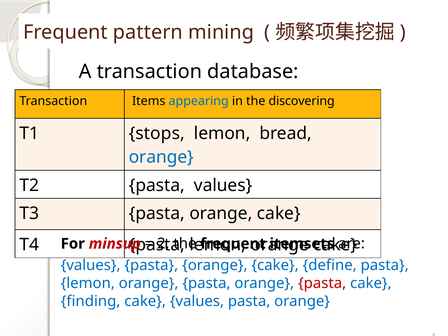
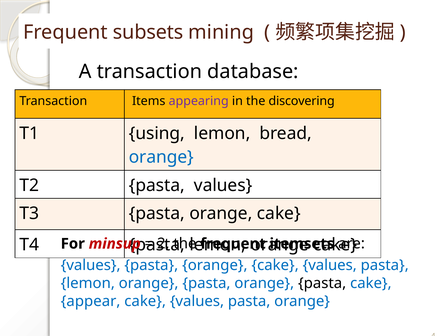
pattern: pattern -> subsets (148, 32)
appearing colour: blue -> purple (199, 101)
stops: stops -> using (157, 133)
orange cake define: define -> values (330, 265)
pasta colour: red -> black (322, 283)
finding: finding -> appear (91, 301)
